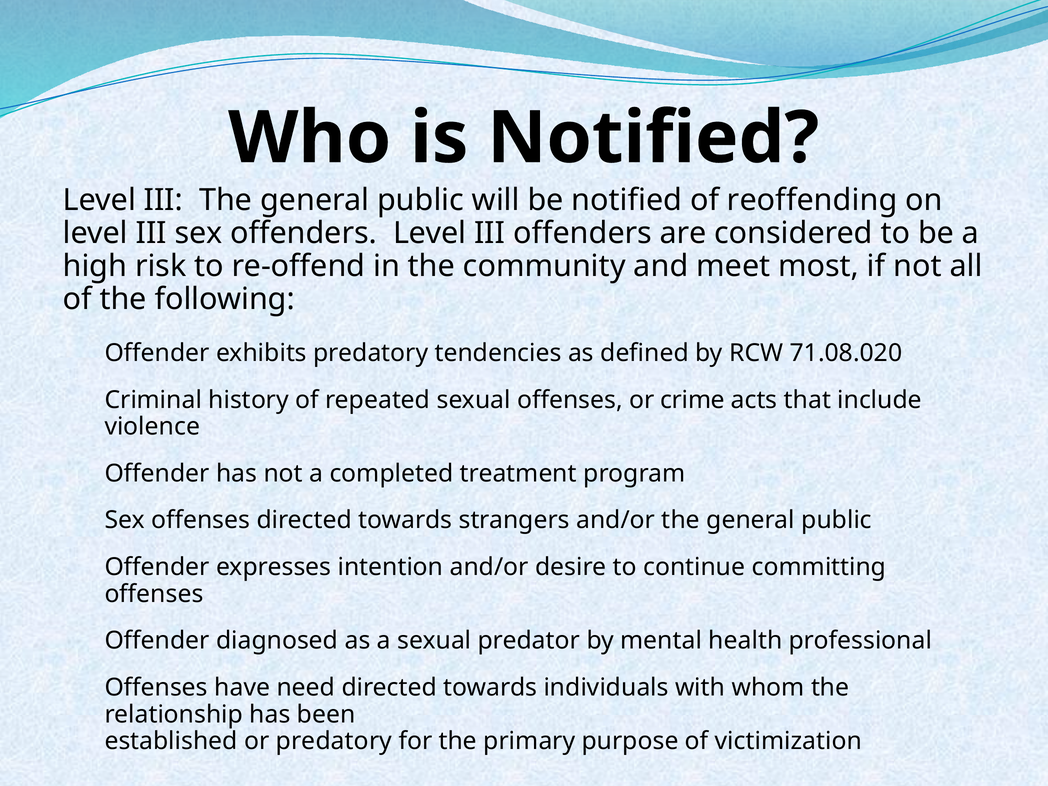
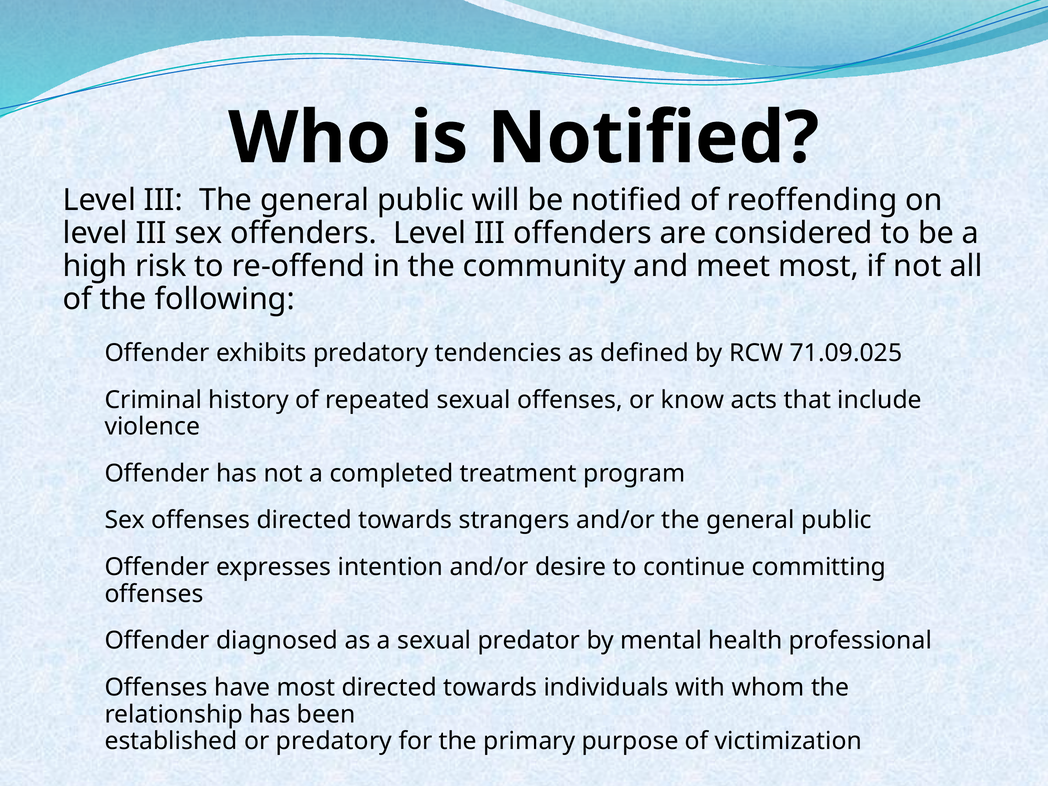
71.08.020: 71.08.020 -> 71.09.025 (846, 353)
crime: crime -> know (692, 400)
have need: need -> most (306, 688)
